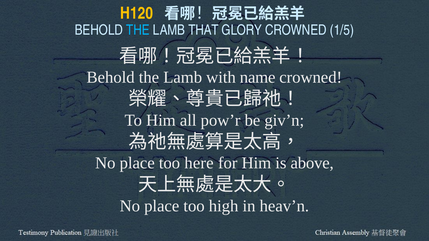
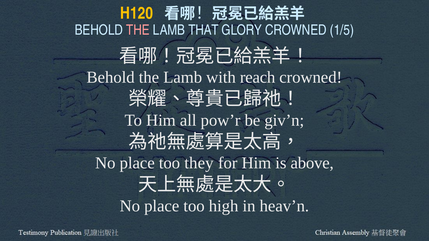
THE colour: light blue -> pink (138, 30)
name: name -> reach (258, 77)
here: here -> they (199, 163)
